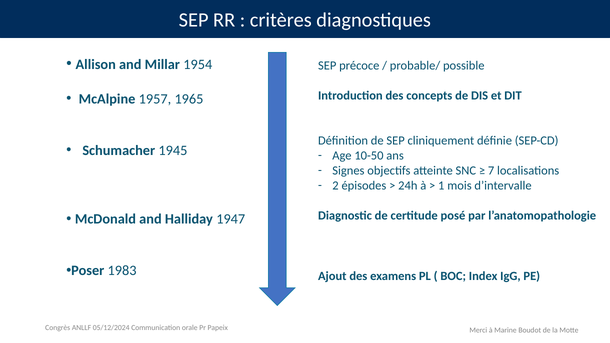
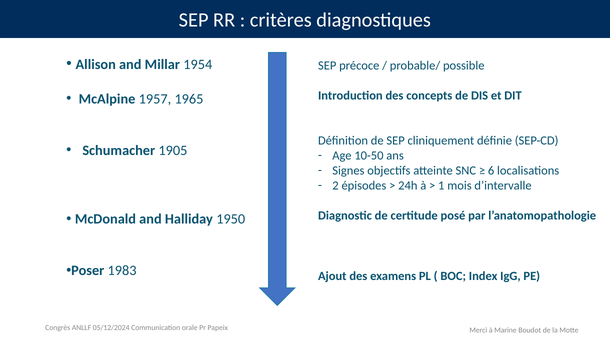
1945: 1945 -> 1905 (173, 151)
7: 7 -> 6 (491, 171)
1947: 1947 -> 1950 (231, 219)
